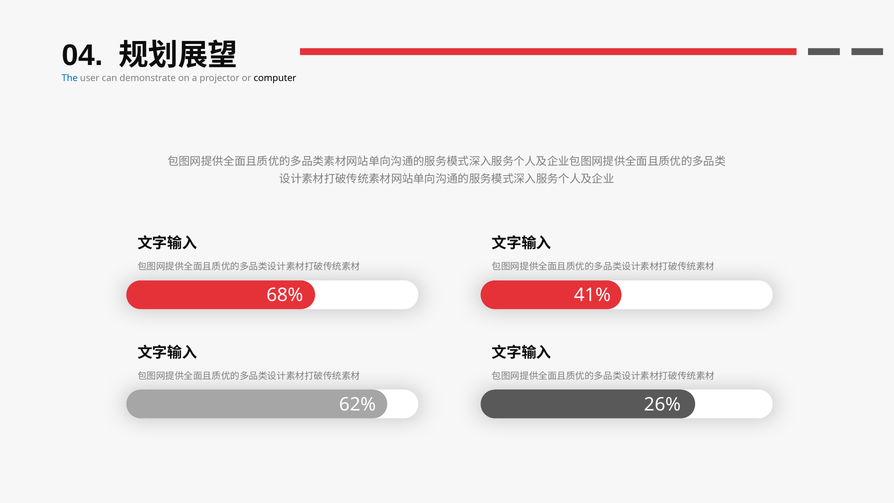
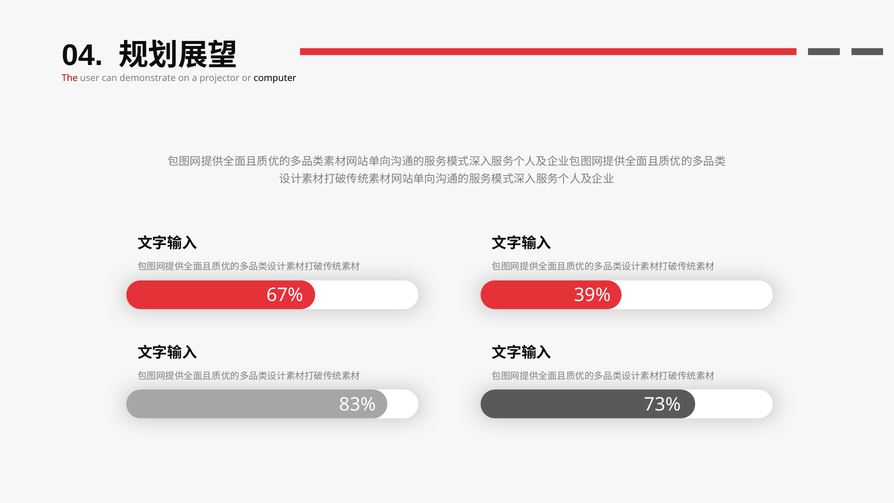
The colour: blue -> red (70, 78)
68%: 68% -> 67% (285, 295)
41%: 41% -> 39% (592, 295)
62%: 62% -> 83% (358, 404)
26%: 26% -> 73% (662, 404)
